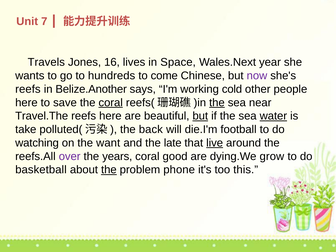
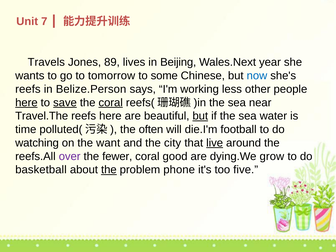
16: 16 -> 89 (112, 62)
Space: Space -> Beijing (178, 62)
hundreds: hundreds -> tomorrow (112, 76)
come: come -> some (164, 76)
now colour: purple -> blue (257, 76)
Belize.Another: Belize.Another -> Belize.Person (91, 89)
cold: cold -> less (232, 89)
here underline: none -> present (26, 103)
save underline: none -> present (65, 103)
the underline: present -> none (217, 103)
water underline: present -> none (273, 116)
take: take -> time (26, 129)
back: back -> often (151, 129)
late: late -> city (173, 143)
years: years -> fewer (117, 156)
this: this -> five (246, 170)
